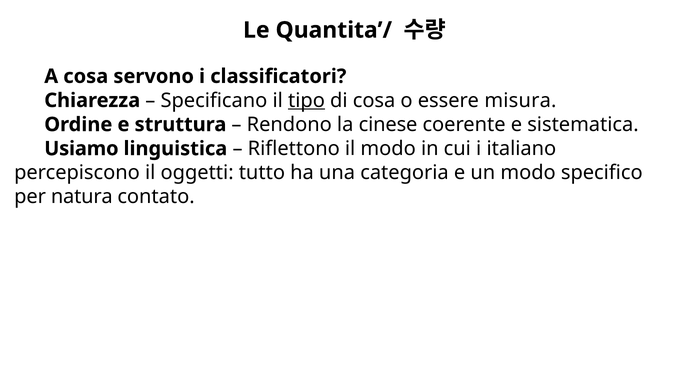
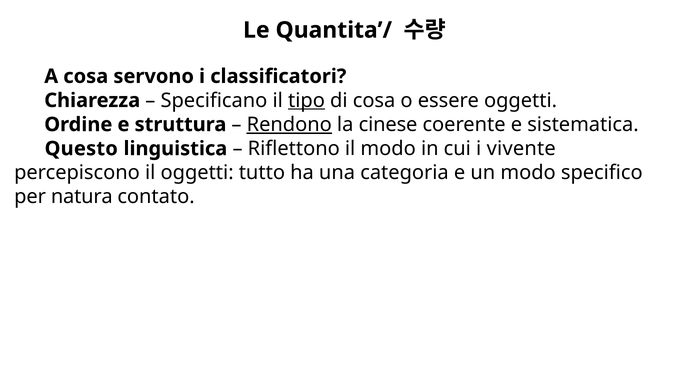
essere misura: misura -> oggetti (521, 100)
Rendono underline: none -> present (289, 125)
Usiamo: Usiamo -> Questo (81, 149)
italiano: italiano -> vivente (521, 149)
